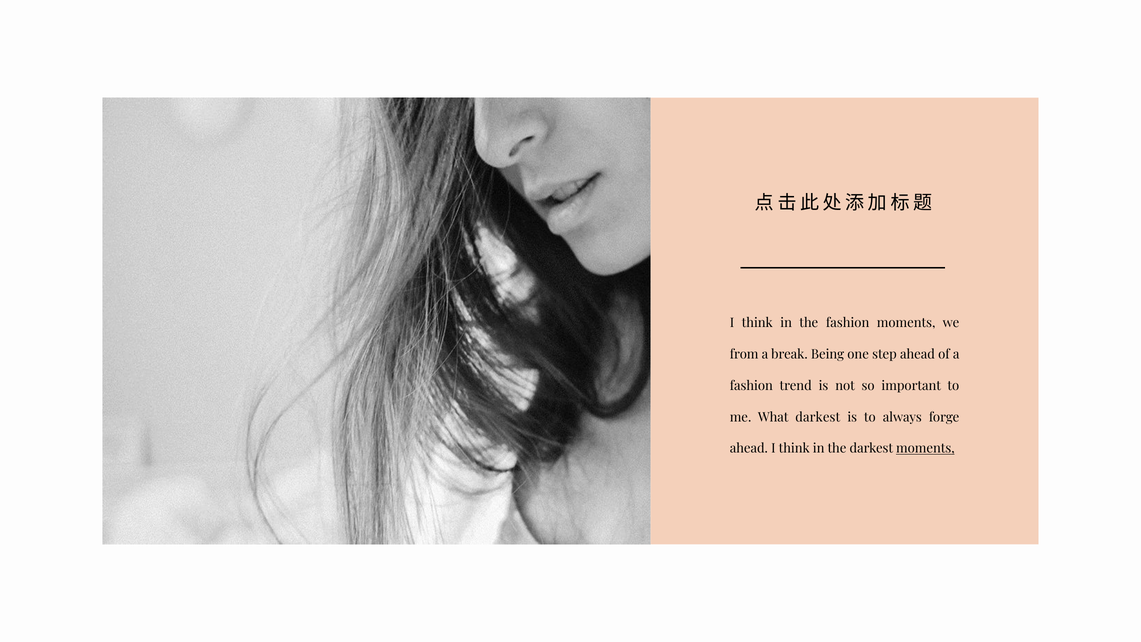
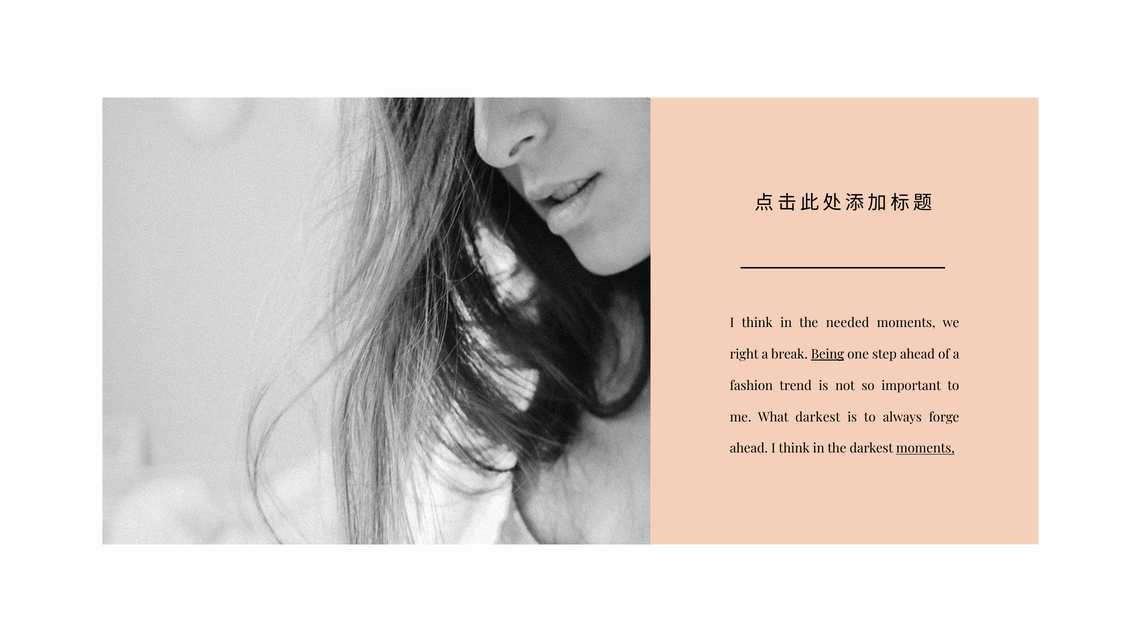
the fashion: fashion -> needed (848, 323)
from: from -> right (744, 354)
Being underline: none -> present (828, 354)
